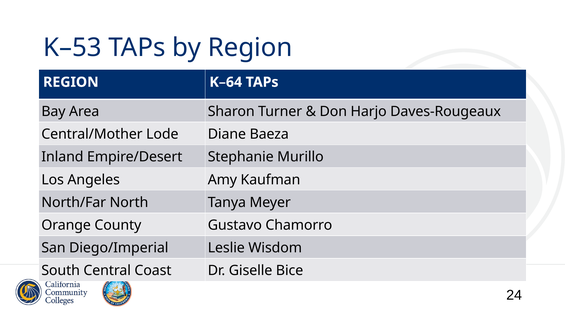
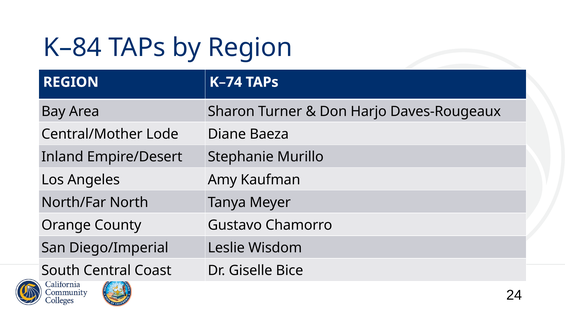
K–53: K–53 -> K–84 (72, 47)
K–64: K–64 -> K–74 (226, 82)
